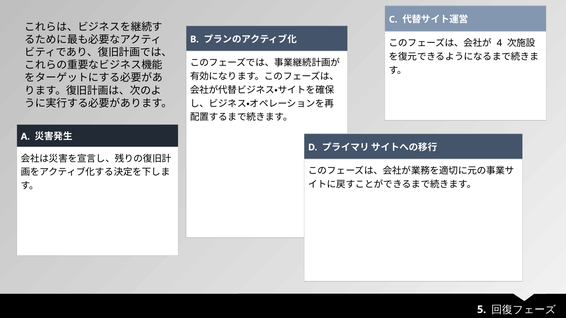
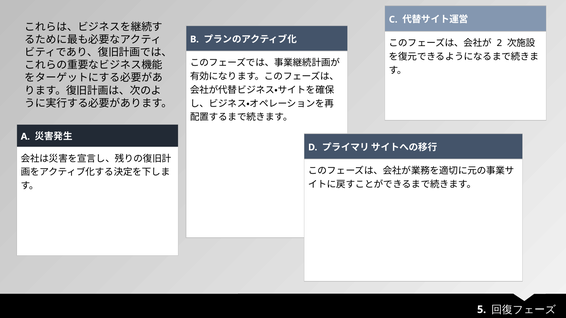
4: 4 -> 2 (499, 43)
